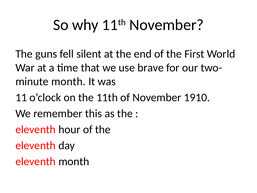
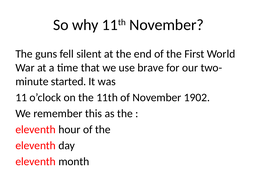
month: month -> started (69, 81)
1910: 1910 -> 1902 (197, 97)
